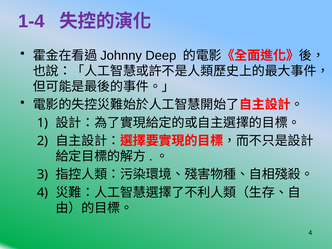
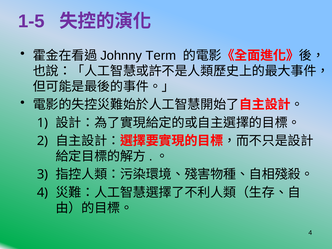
1-4: 1-4 -> 1-5 (31, 21)
Deep: Deep -> Term (161, 56)
